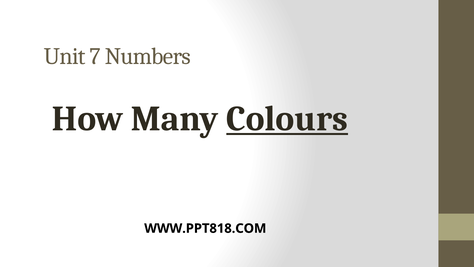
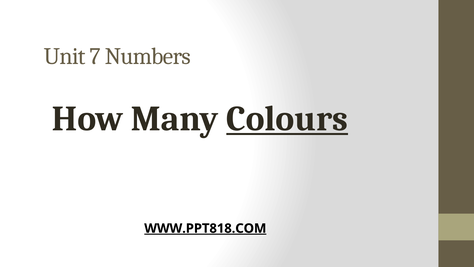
WWW.PPT818.COM underline: none -> present (205, 228)
